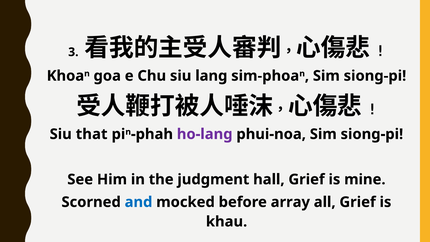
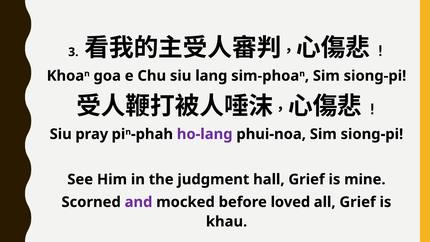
that: that -> pray (92, 134)
and colour: blue -> purple (139, 202)
array: array -> loved (290, 202)
